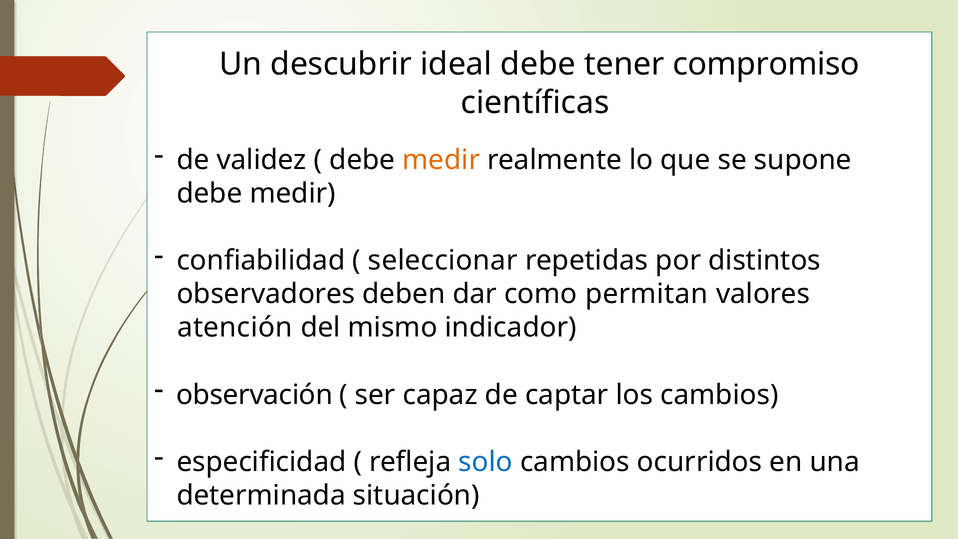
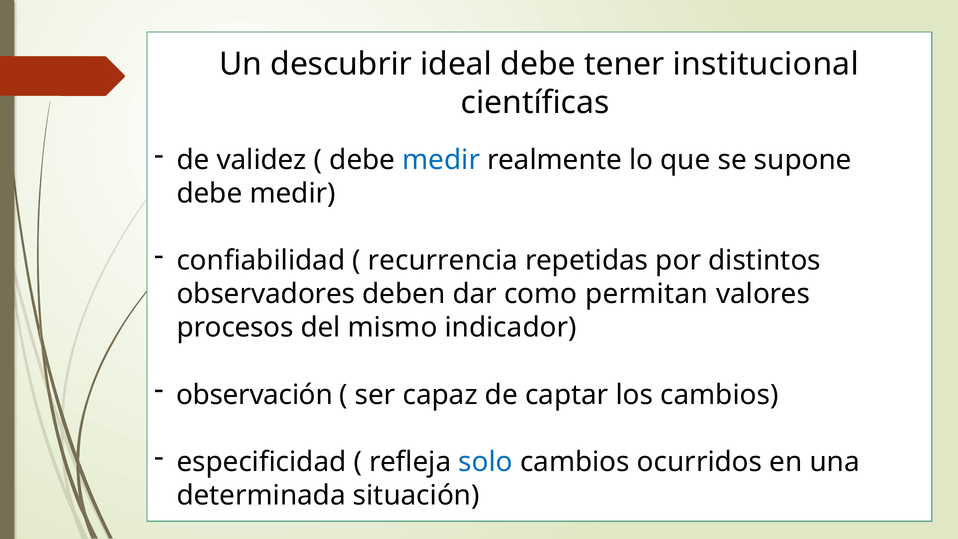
compromiso: compromiso -> institucional (766, 64)
medir colour: orange -> blue (441, 160)
seleccionar: seleccionar -> recurrencia (443, 260)
atención: atención -> procesos (235, 328)
